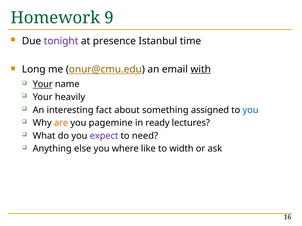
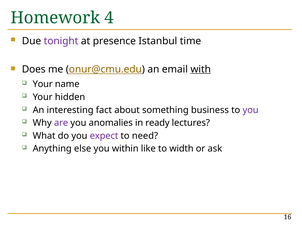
9: 9 -> 4 (109, 18)
Long: Long -> Does (34, 69)
Your underline: present -> none (43, 84)
heavily: heavily -> hidden (70, 97)
assigned: assigned -> business (210, 110)
you colour: blue -> purple (251, 110)
are colour: orange -> purple (61, 123)
pagemine: pagemine -> anomalies (111, 123)
where: where -> within (125, 149)
